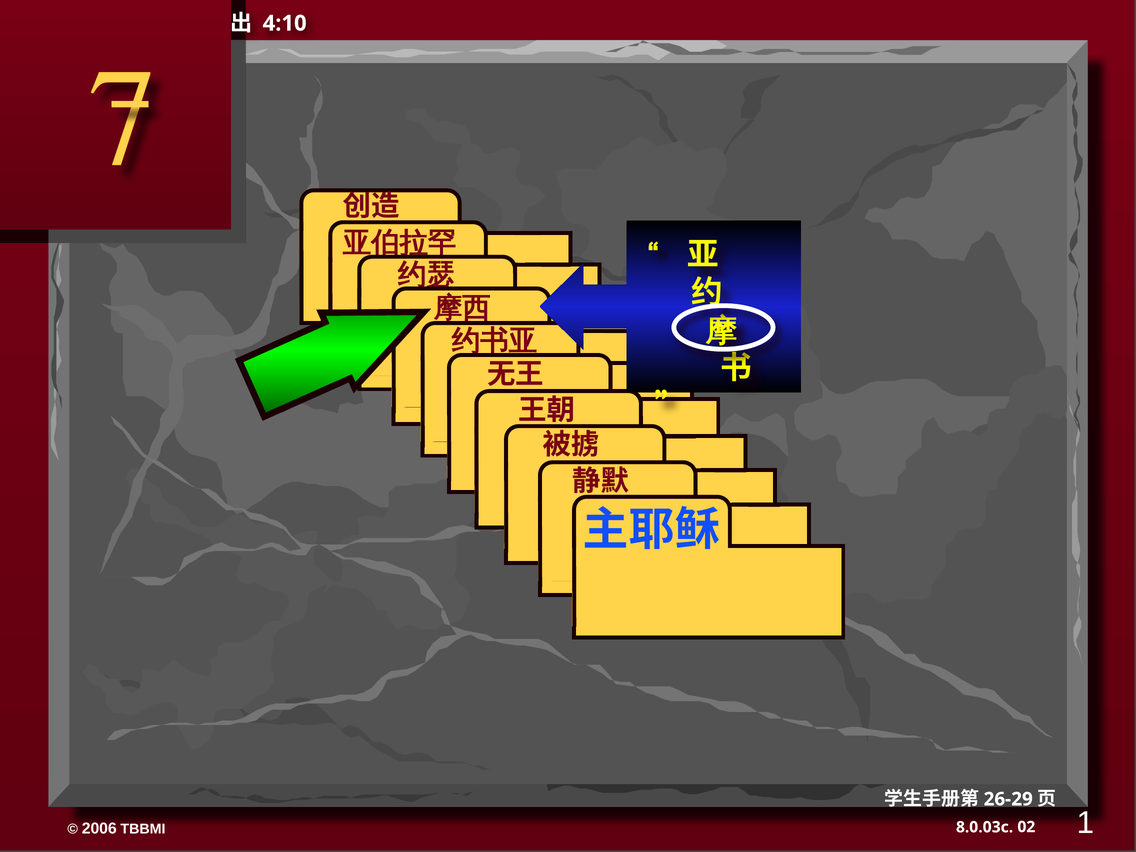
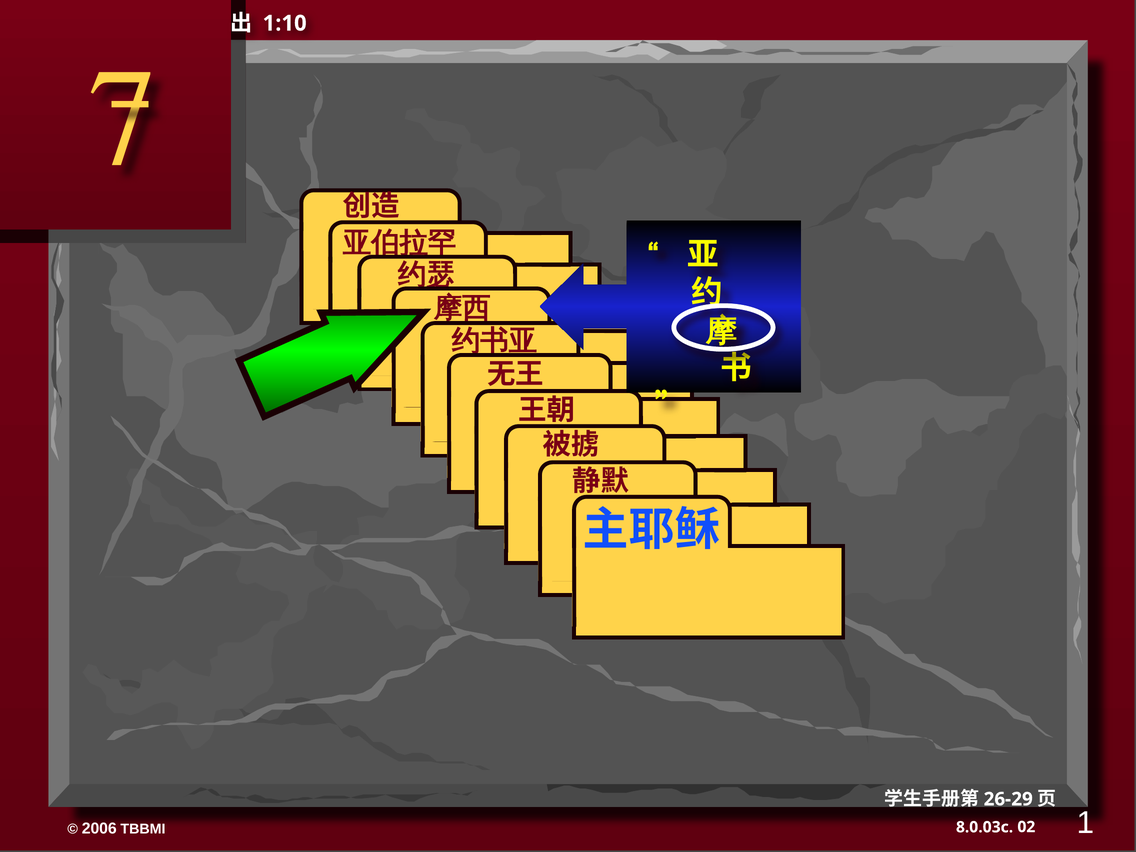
4:10: 4:10 -> 1:10 (285, 23)
